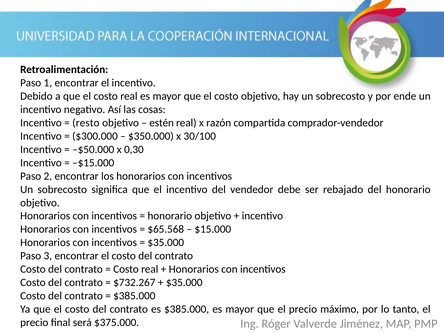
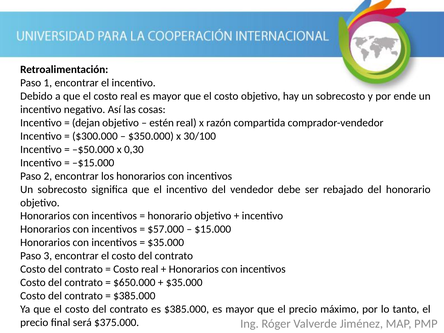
resto: resto -> dejan (86, 123)
$65.568: $65.568 -> $57.000 (166, 229)
$732.267: $732.267 -> $650.000 (134, 283)
